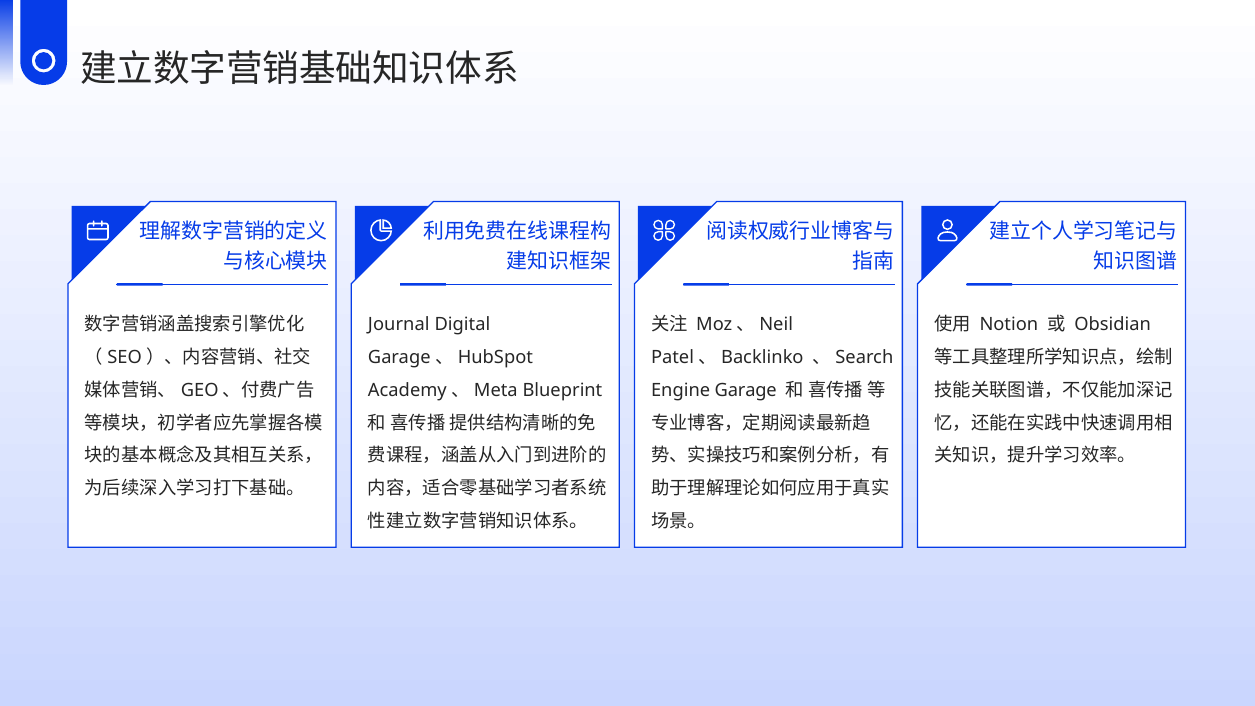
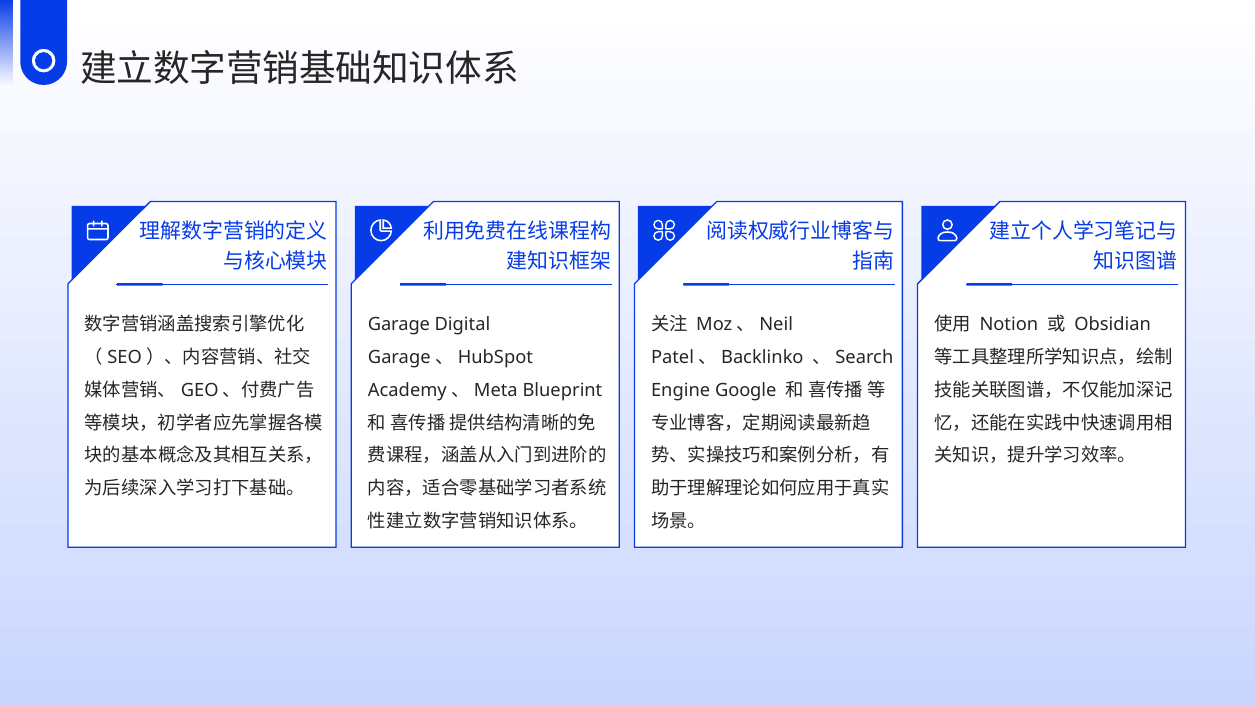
Journal: Journal -> Garage (399, 324)
Garage: Garage -> Google (746, 390)
